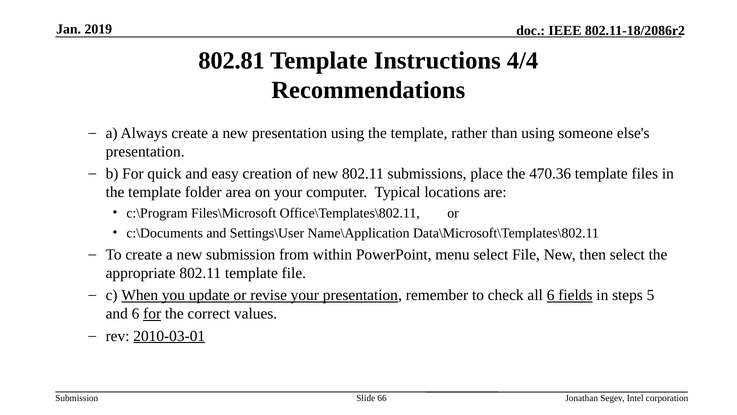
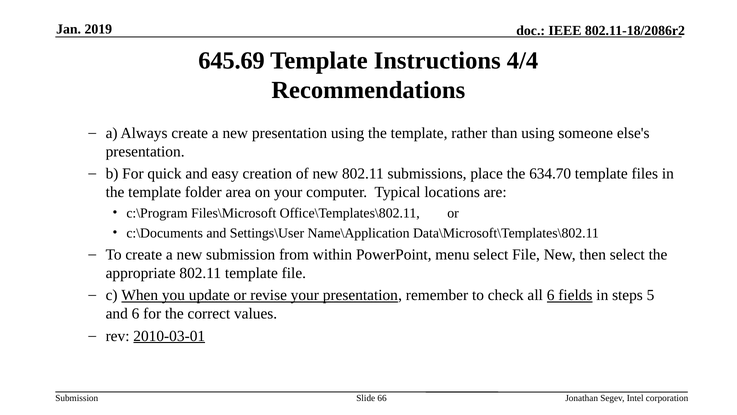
802.81: 802.81 -> 645.69 (232, 61)
470.36: 470.36 -> 634.70 (550, 174)
for underline: present -> none (152, 313)
